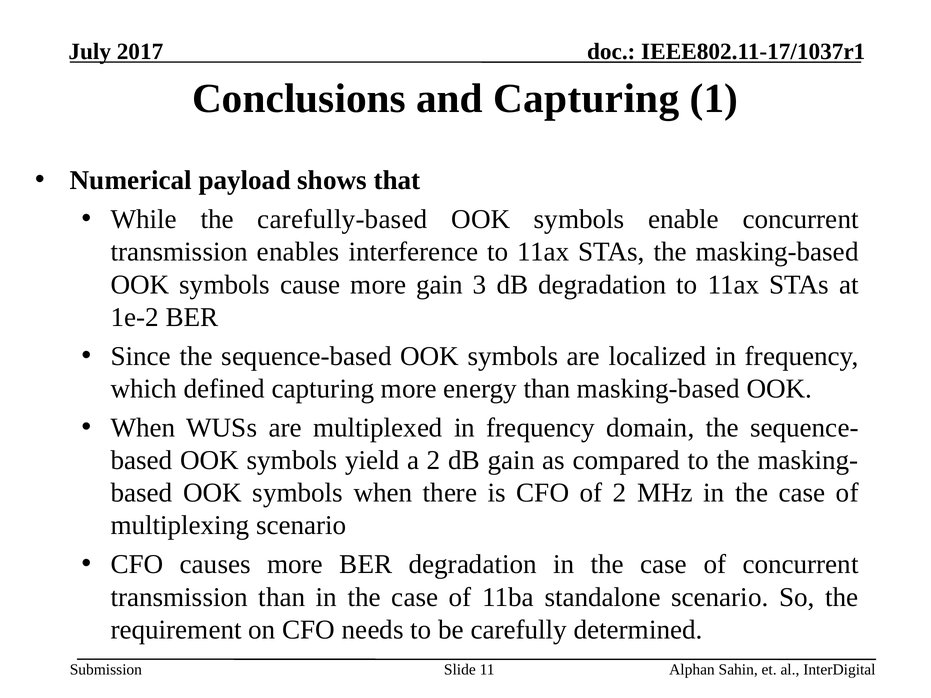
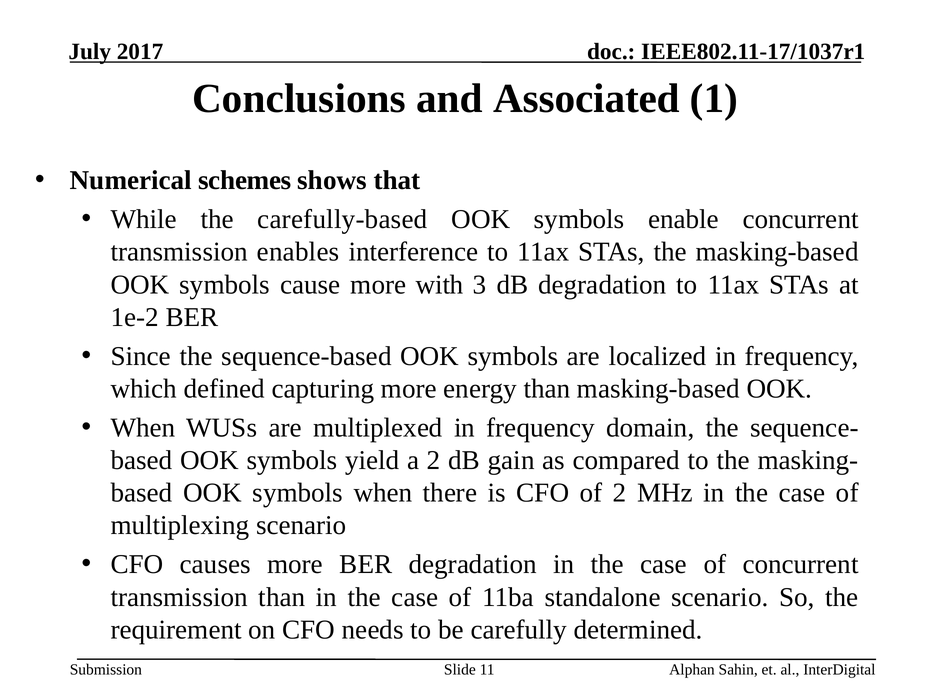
and Capturing: Capturing -> Associated (587, 99)
payload: payload -> schemes (245, 180)
more gain: gain -> with (440, 285)
